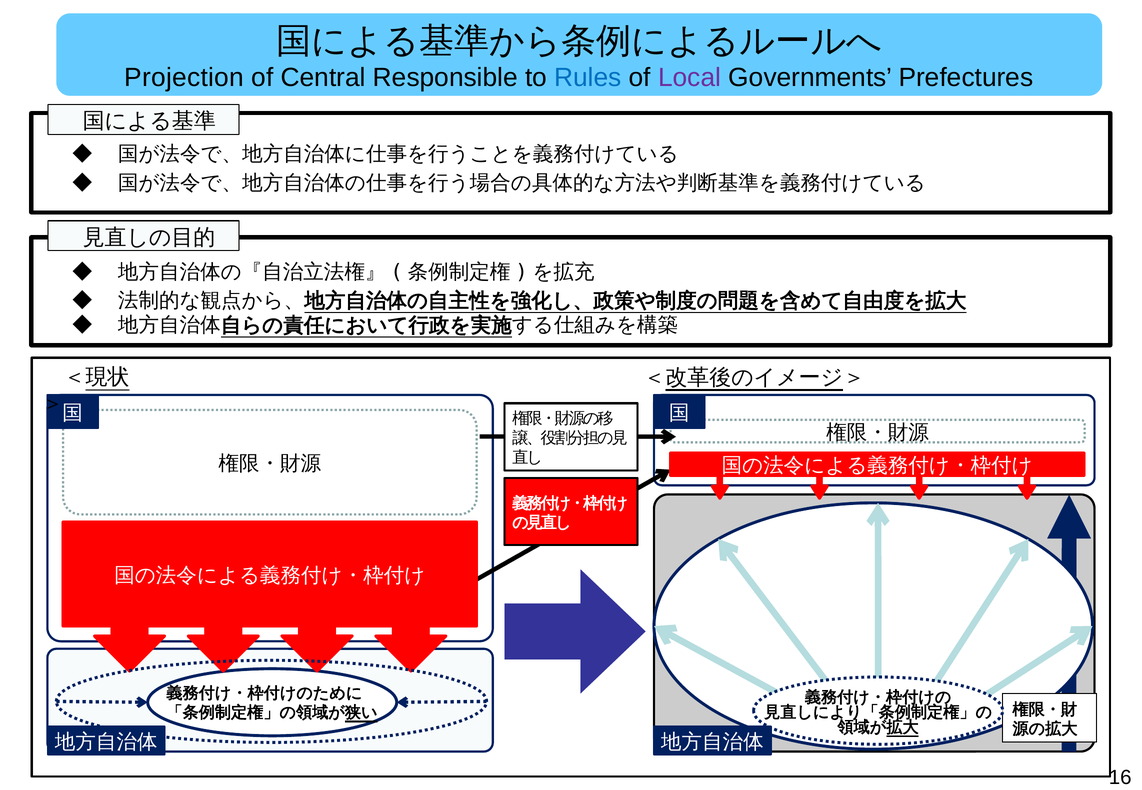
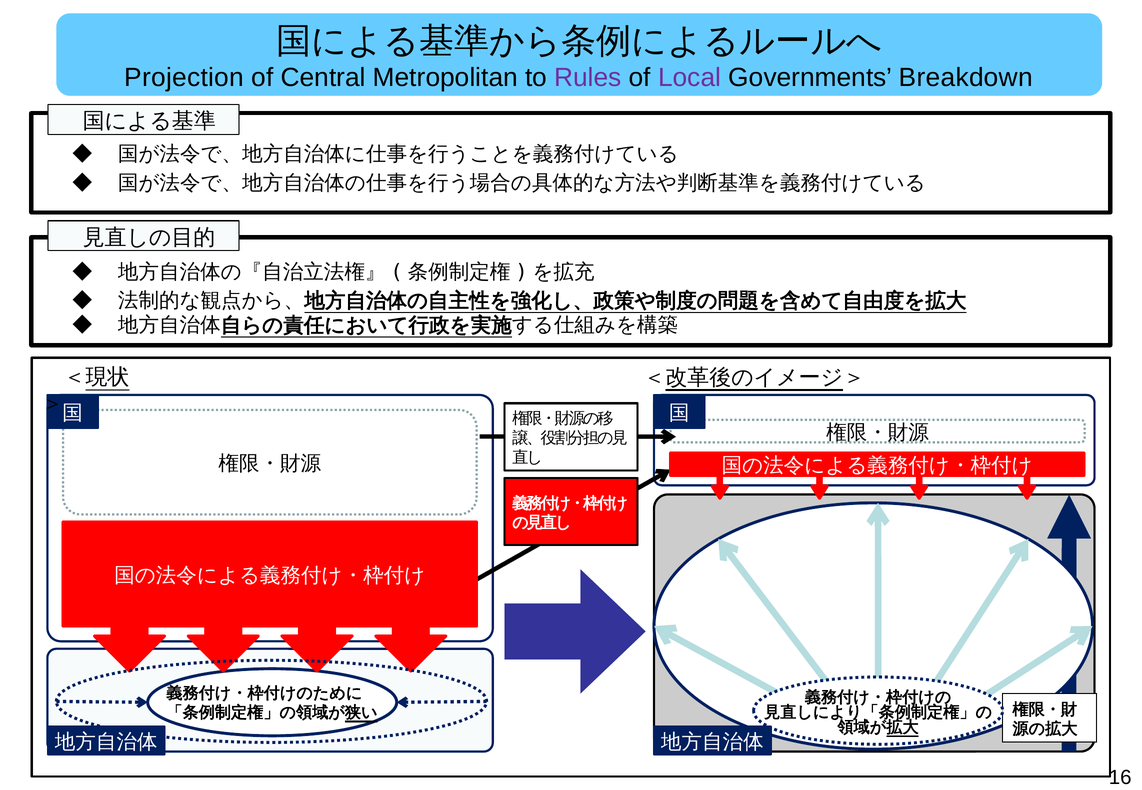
Responsible: Responsible -> Metropolitan (445, 78)
Rules colour: blue -> purple (588, 78)
Prefectures: Prefectures -> Breakdown (966, 78)
